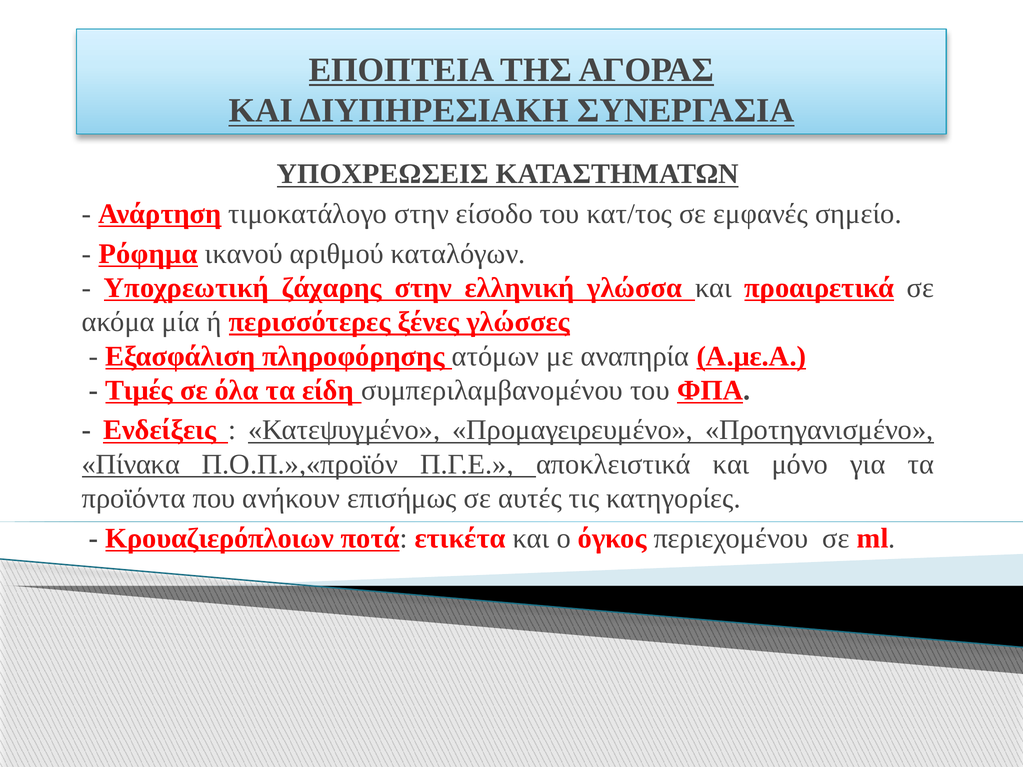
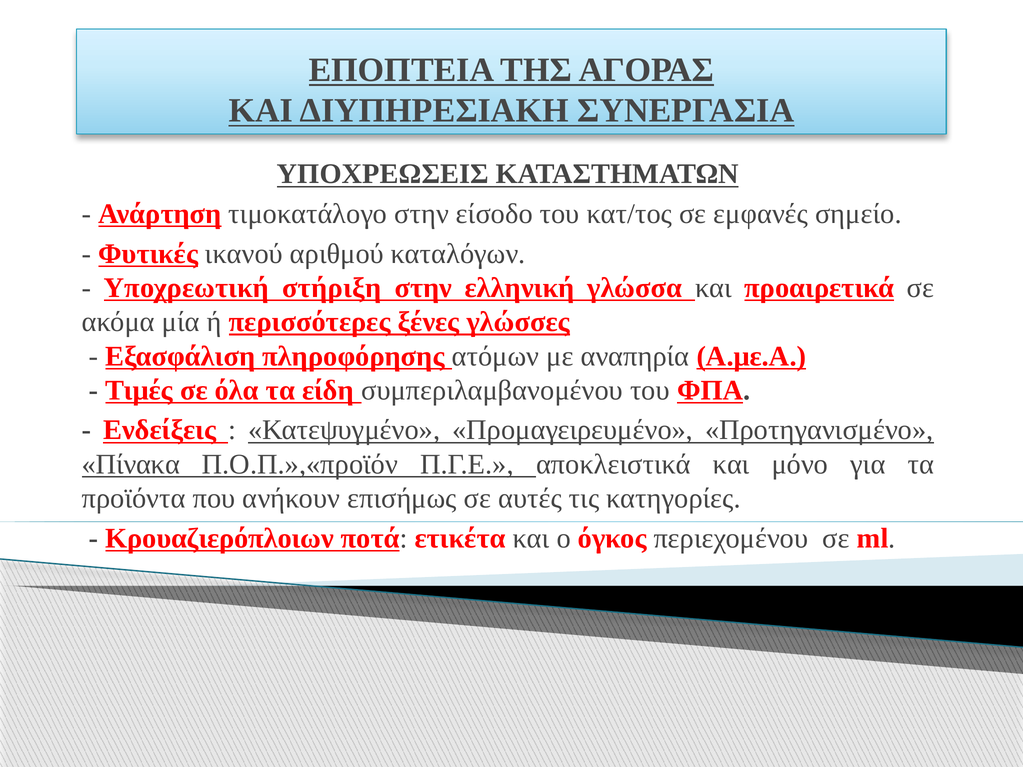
Ρόφημα: Ρόφημα -> Φυτικές (148, 254)
ζάχαρης: ζάχαρης -> στήριξη (332, 288)
